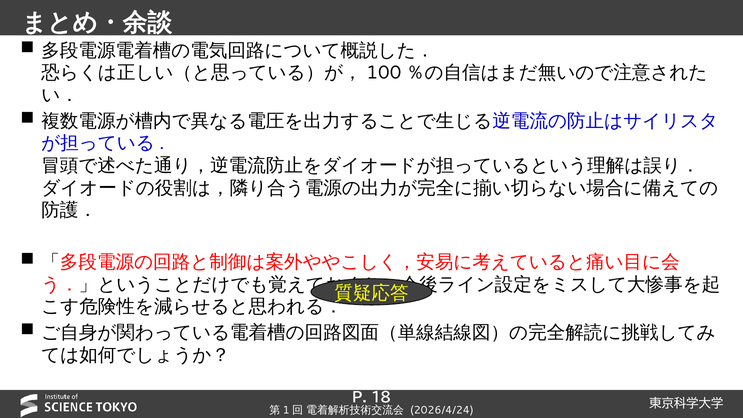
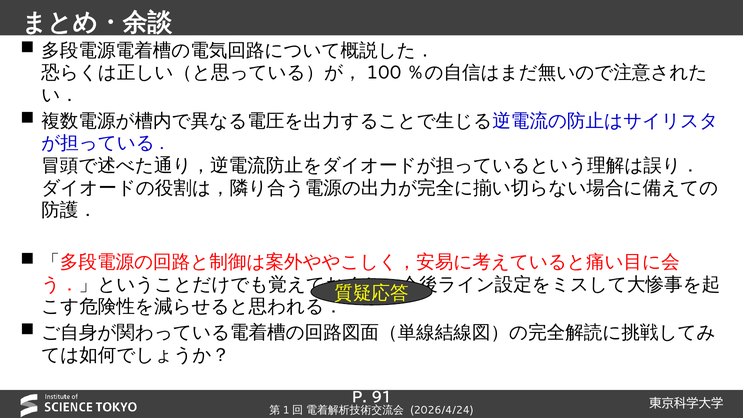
18: 18 -> 91 (381, 398)
